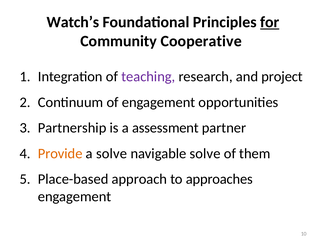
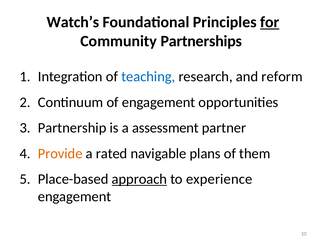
Cooperative: Cooperative -> Partnerships (201, 41)
teaching colour: purple -> blue (148, 77)
project: project -> reform (282, 77)
a solve: solve -> rated (112, 153)
navigable solve: solve -> plans (205, 153)
approach underline: none -> present (139, 179)
approaches: approaches -> experience (219, 179)
